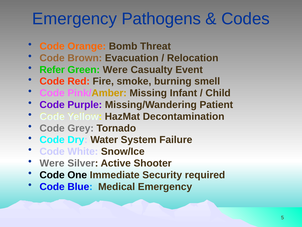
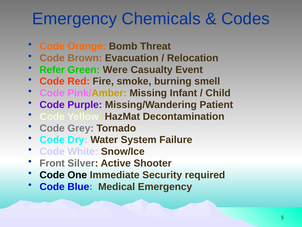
Pathogens: Pathogens -> Chemicals (161, 19)
Were: Were -> Front (52, 163)
